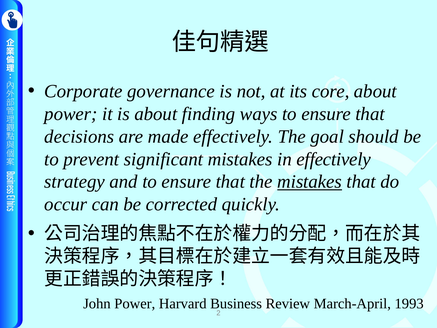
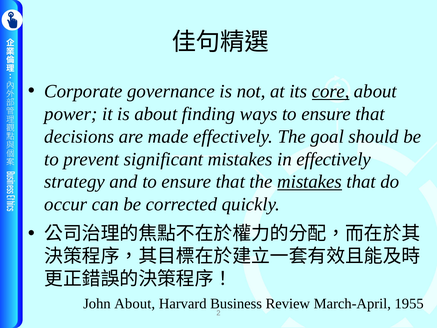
core underline: none -> present (331, 91)
John Power: Power -> About (135, 304)
1993: 1993 -> 1955 (409, 304)
